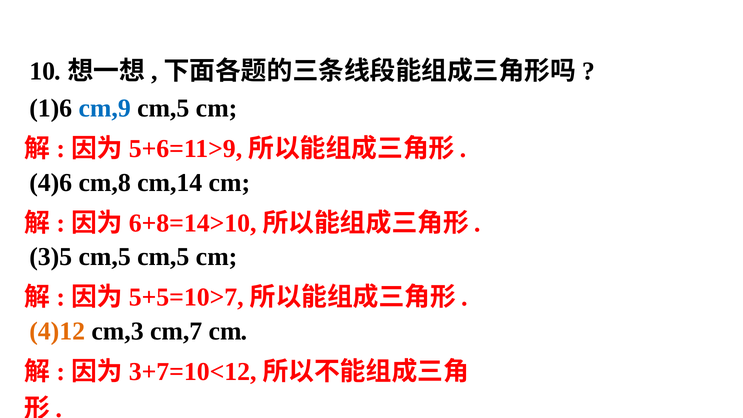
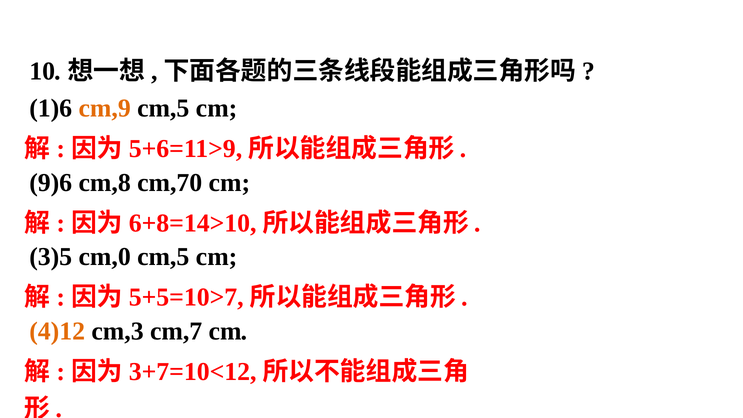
cm,9 colour: blue -> orange (105, 108)
4)6: 4)6 -> 9)6 (51, 183)
cm,14: cm,14 -> cm,70 (170, 183)
3)5 cm,5: cm,5 -> cm,0 (105, 257)
